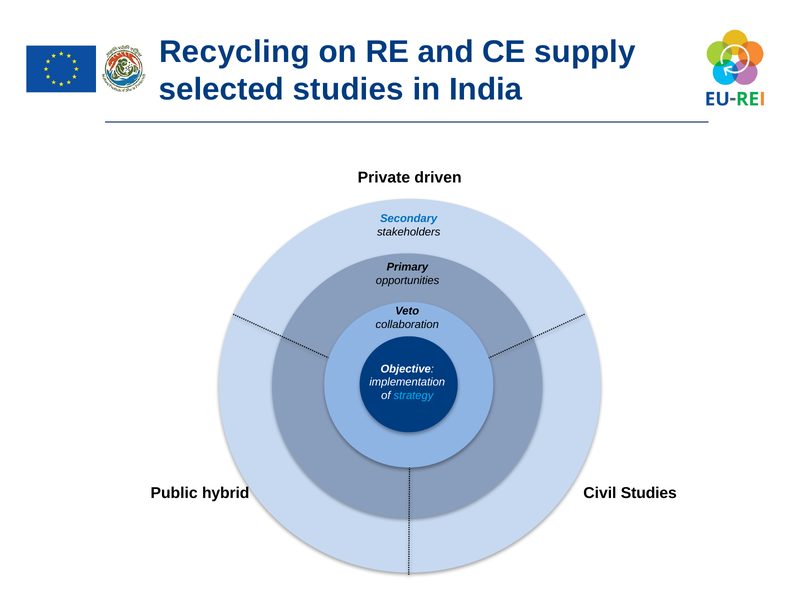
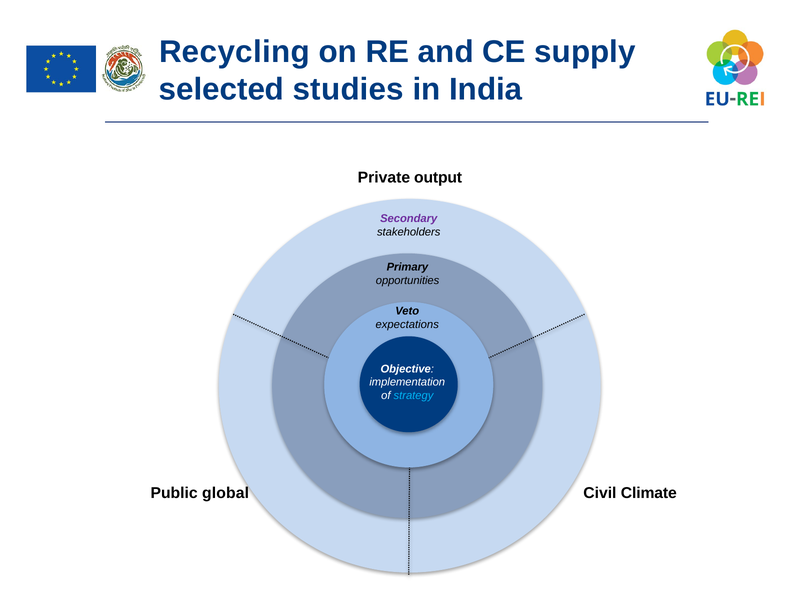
driven: driven -> output (438, 178)
Secondary colour: blue -> purple (409, 219)
collaboration: collaboration -> expectations (407, 325)
hybrid: hybrid -> global (226, 493)
Civil Studies: Studies -> Climate (649, 493)
